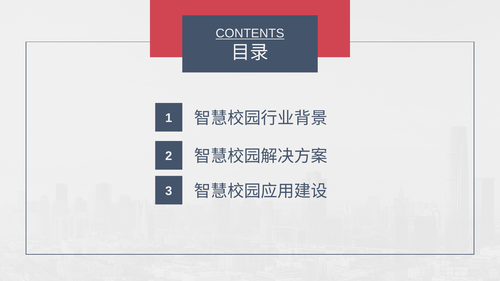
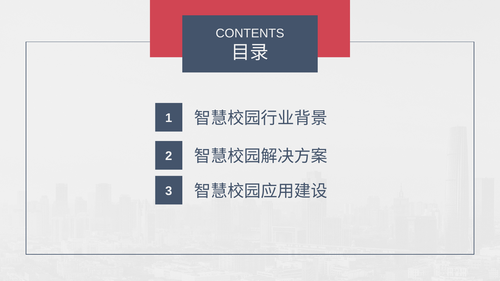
CONTENTS underline: present -> none (250, 34)
